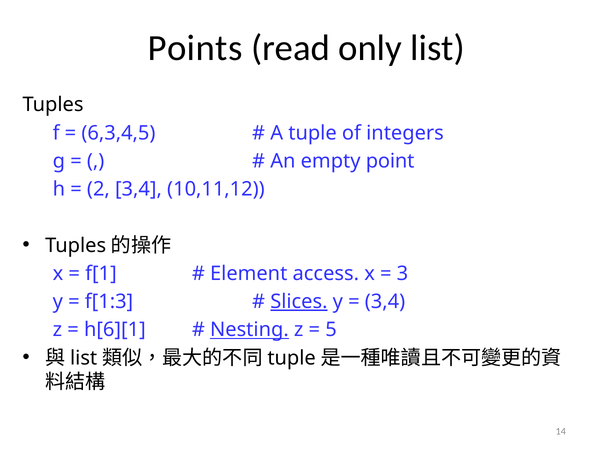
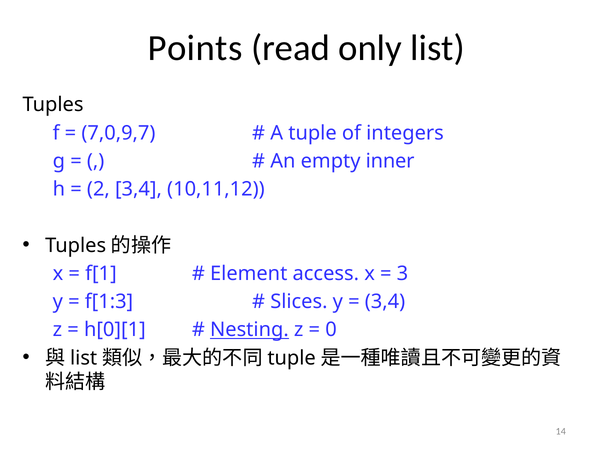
6,3,4,5: 6,3,4,5 -> 7,0,9,7 (118, 133)
point: point -> inner (390, 161)
Slices underline: present -> none (299, 301)
h[6][1: h[6][1 -> h[0][1 (115, 329)
5: 5 -> 0 (331, 329)
